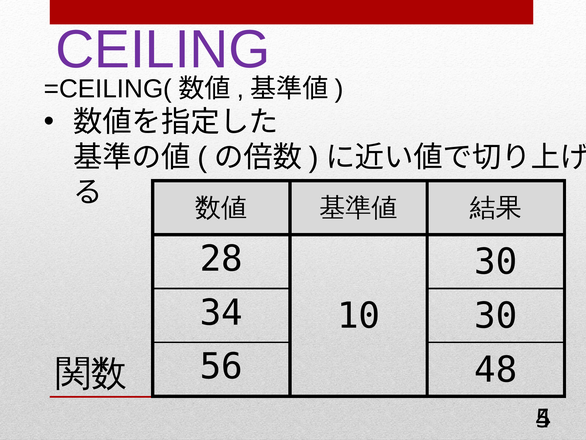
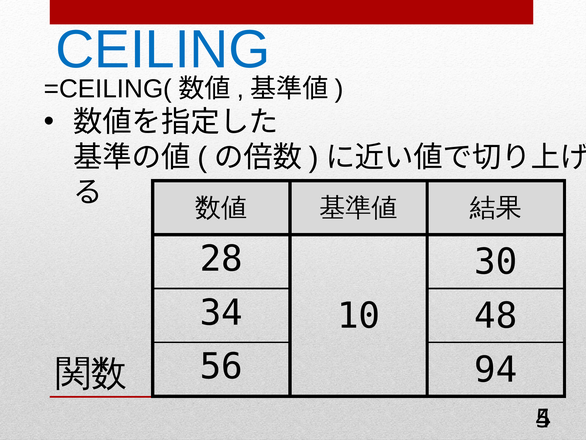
CEILING colour: purple -> blue (163, 50)
34 30: 30 -> 48 (496, 316)
48: 48 -> 94 (496, 369)
